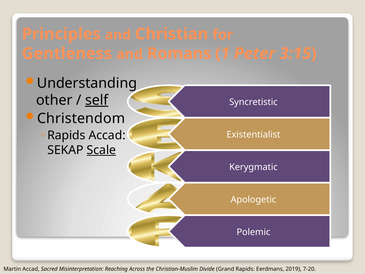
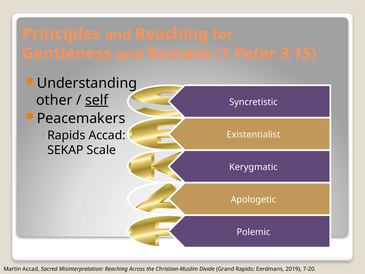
and Christian: Christian -> Reaching (172, 34)
Christendom: Christendom -> Peacemakers (81, 118)
Scale underline: present -> none (101, 150)
